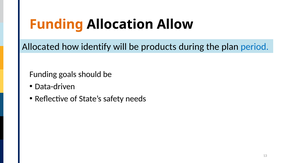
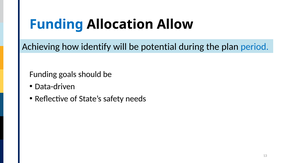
Funding colour: orange -> blue (56, 24)
Allocated: Allocated -> Achieving (41, 47)
products: products -> potential (159, 47)
